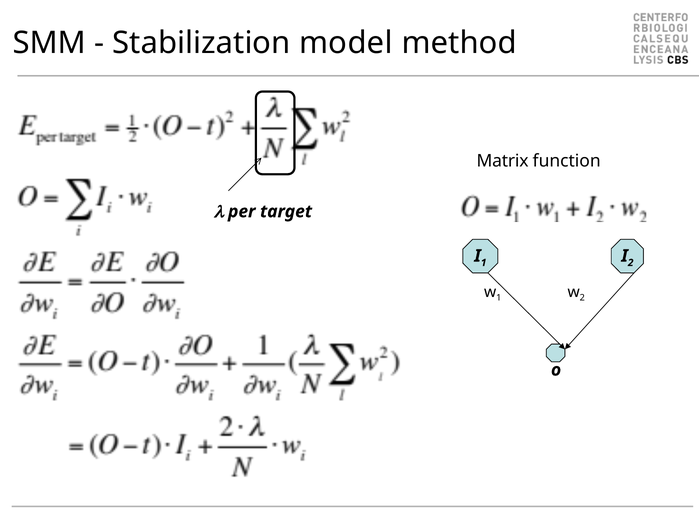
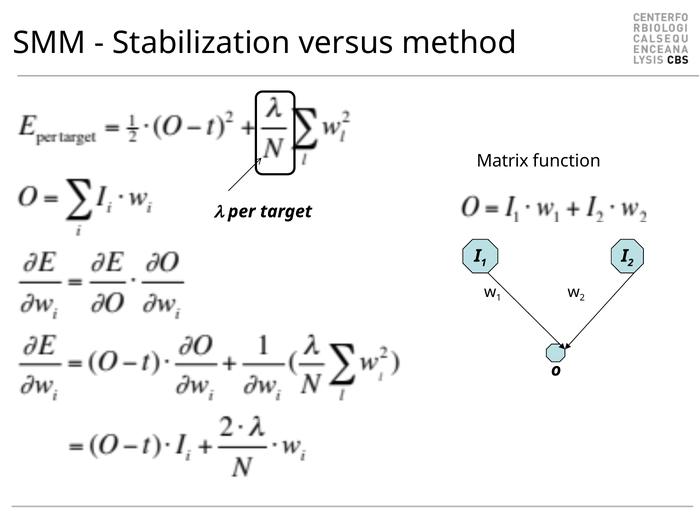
model: model -> versus (346, 43)
